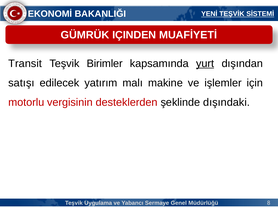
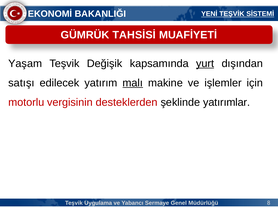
IÇINDEN: IÇINDEN -> TAHSİSİ (134, 35)
Transit: Transit -> Yaşam (25, 64)
Birimler: Birimler -> Değişik (105, 64)
malı underline: none -> present (133, 83)
dışındaki: dışındaki -> yatırımlar (227, 103)
